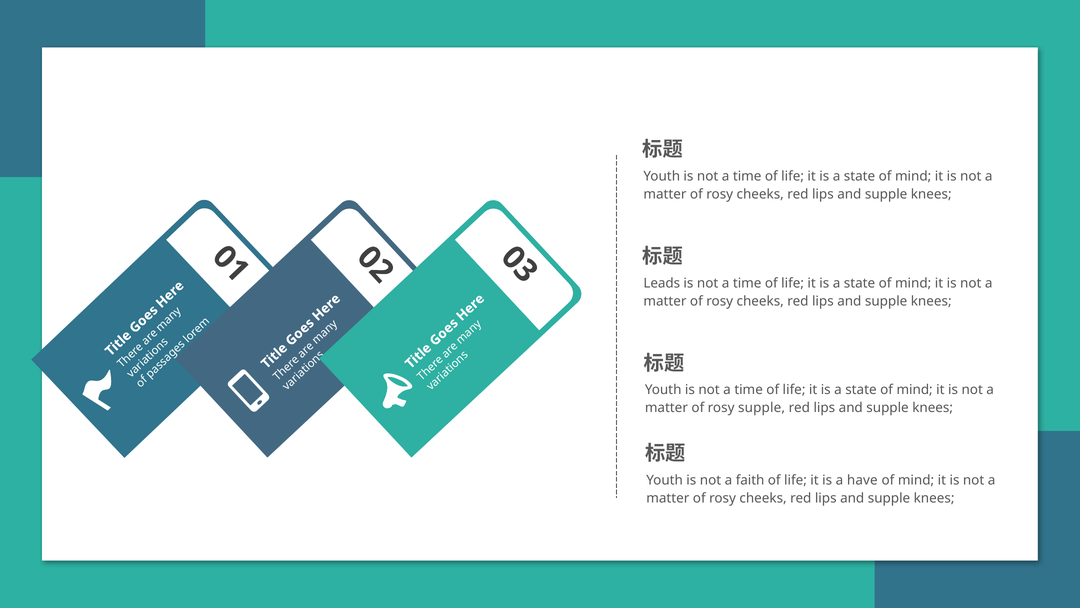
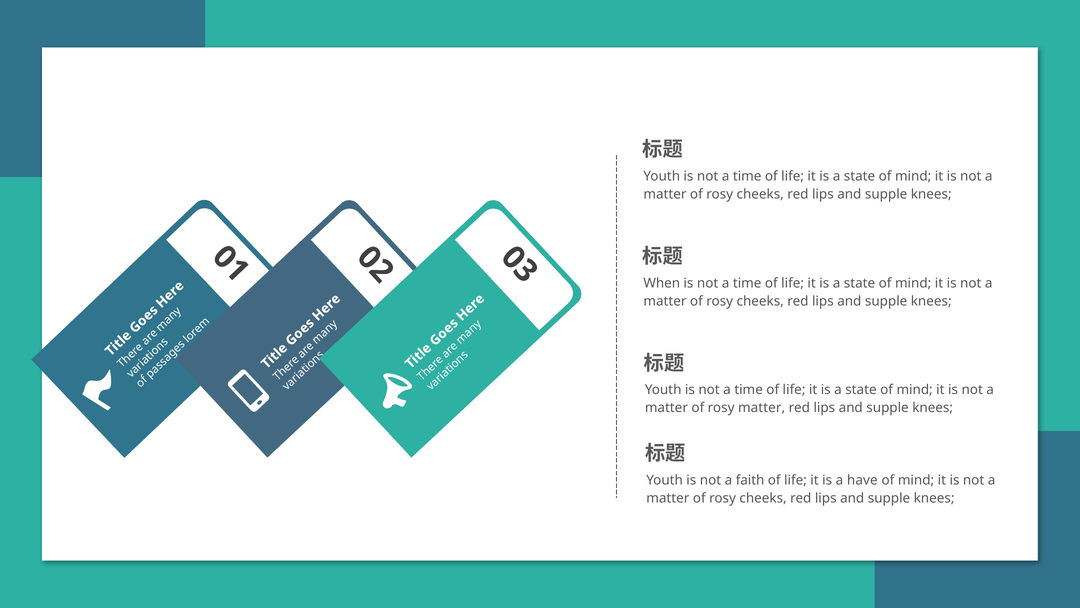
Leads: Leads -> When (662, 283)
rosy supple: supple -> matter (762, 408)
